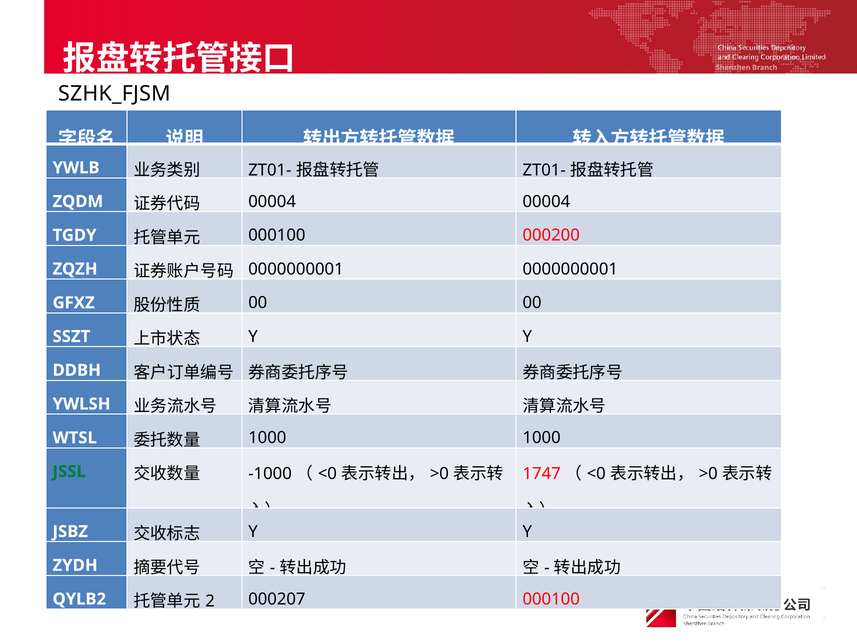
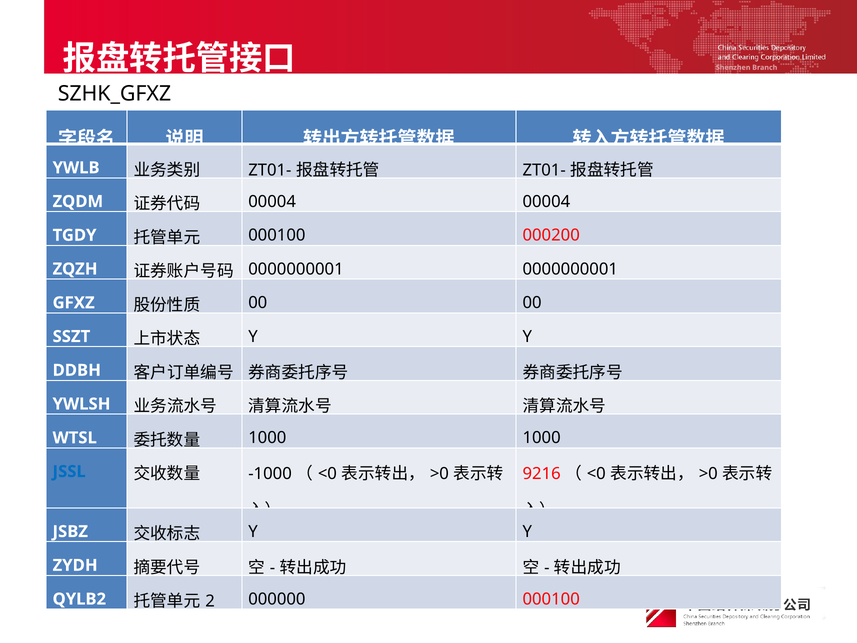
SZHK_FJSM: SZHK_FJSM -> SZHK_GFXZ (114, 94)
JSSL colour: green -> blue (69, 471)
1747: 1747 -> 9216 (542, 474)
000207: 000207 -> 000000 (277, 599)
